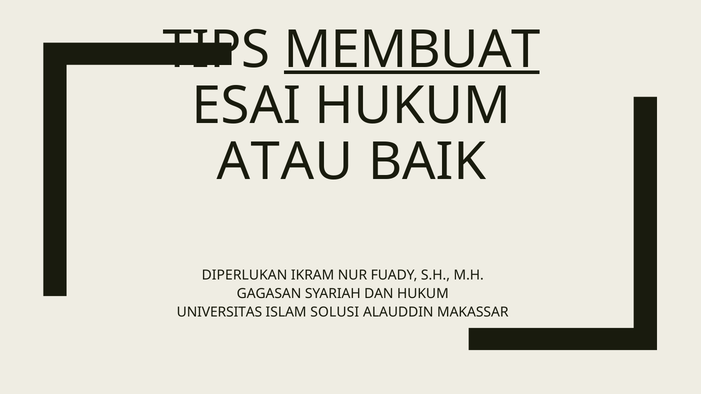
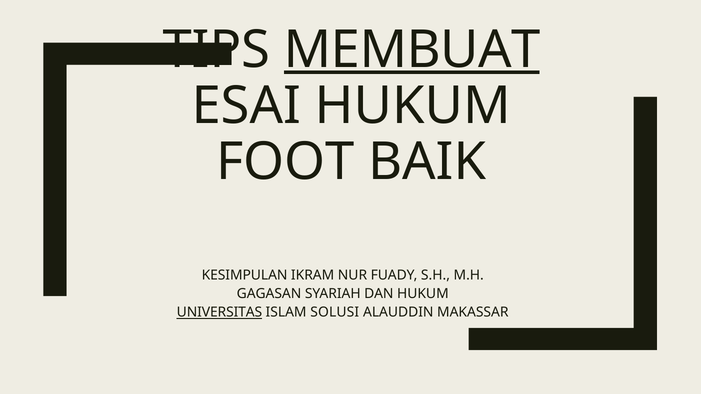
ATAU: ATAU -> FOOT (285, 162)
DIPERLUKAN: DIPERLUKAN -> KESIMPULAN (245, 275)
UNIVERSITAS underline: none -> present (219, 313)
